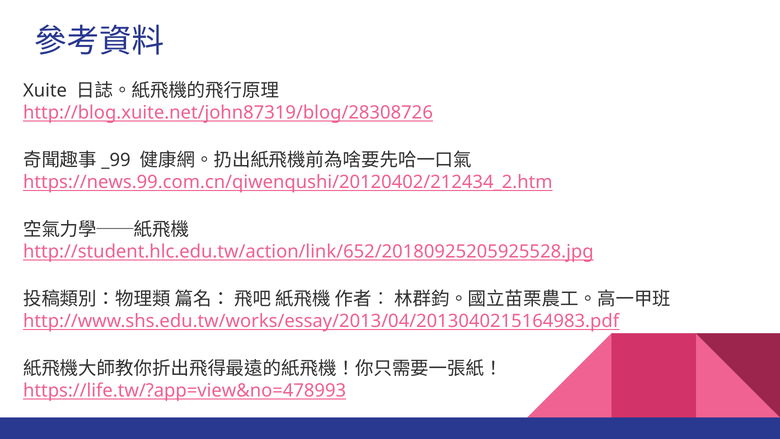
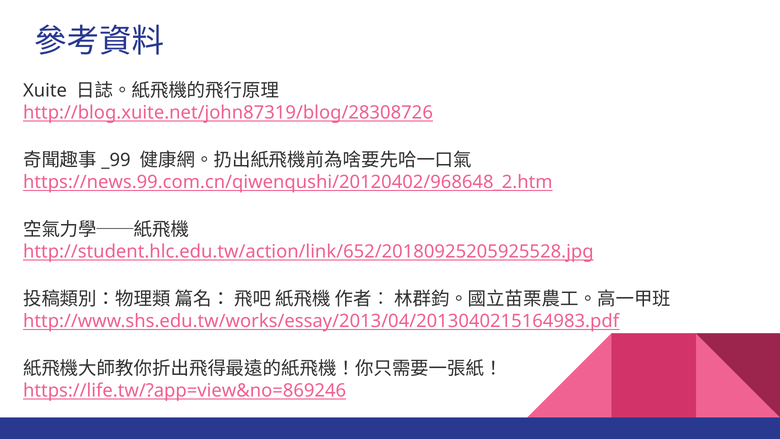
https://news.99.com.cn/qiwenqushi/20120402/212434_2.htm: https://news.99.com.cn/qiwenqushi/20120402/212434_2.htm -> https://news.99.com.cn/qiwenqushi/20120402/968648_2.htm (288, 182)
https://life.tw/?app=view&no=478993: https://life.tw/?app=view&no=478993 -> https://life.tw/?app=view&no=869246 (185, 390)
